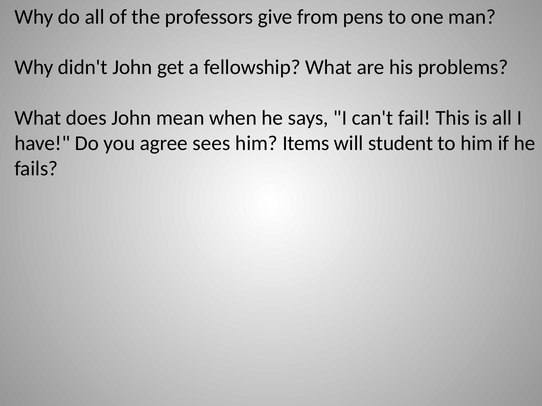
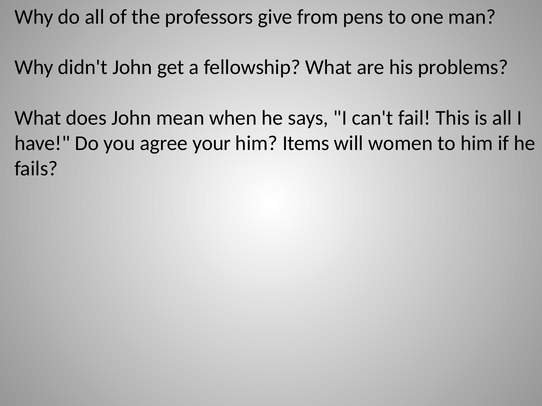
sees: sees -> your (212, 143)
student: student -> women (401, 143)
